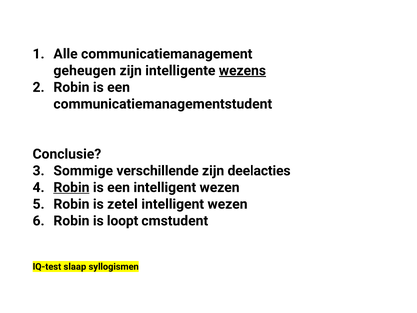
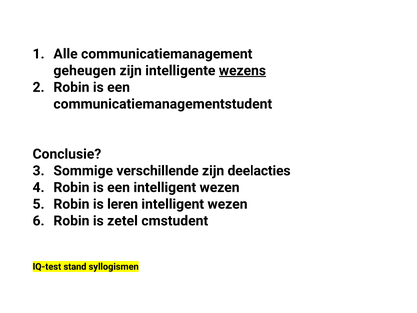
Robin underline: present -> none (71, 187)
zetel: zetel -> leren (123, 204)
loopt: loopt -> zetel (122, 221)
slaap: slaap -> stand (75, 266)
